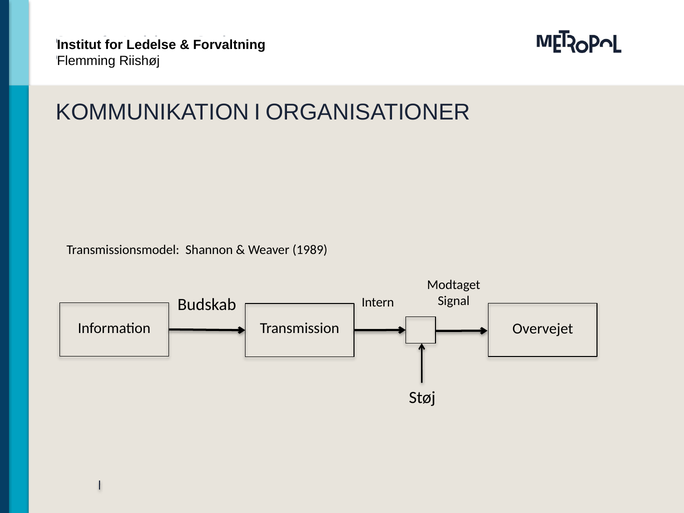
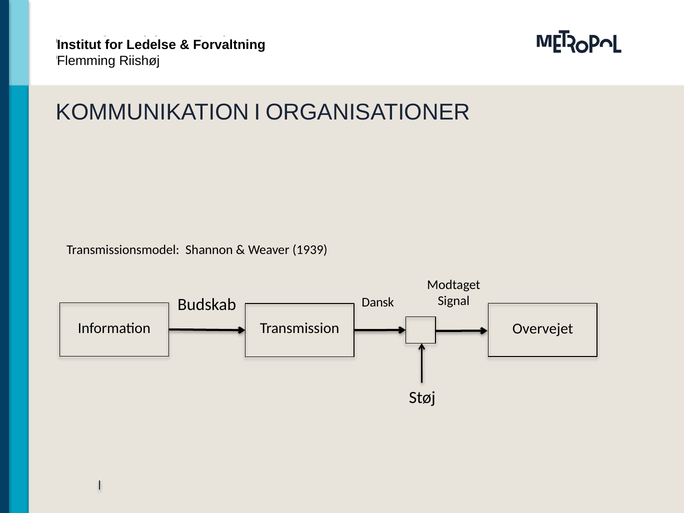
1989: 1989 -> 1939 (310, 250)
Intern: Intern -> Dansk (378, 302)
